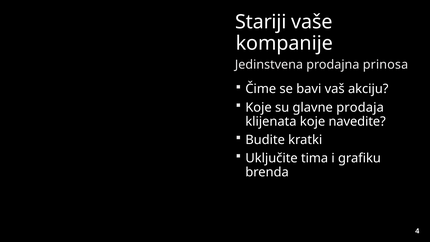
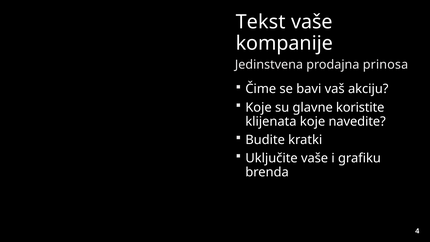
Stariji: Stariji -> Tekst (261, 22)
prodaja: prodaja -> koristite (360, 107)
Uključite tima: tima -> vaše (315, 158)
